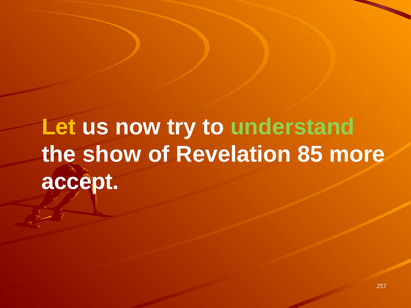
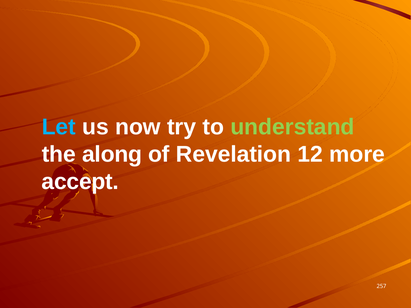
Let colour: yellow -> light blue (59, 127)
show: show -> along (112, 154)
85: 85 -> 12 (310, 154)
